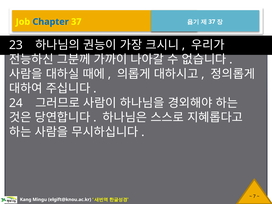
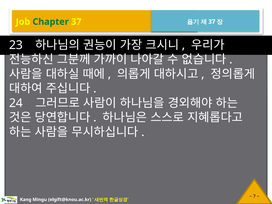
Chapter colour: blue -> green (51, 22)
